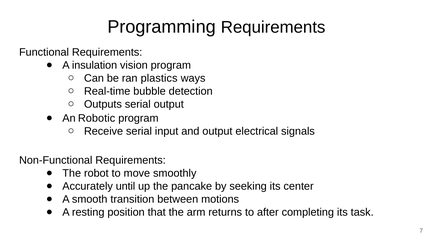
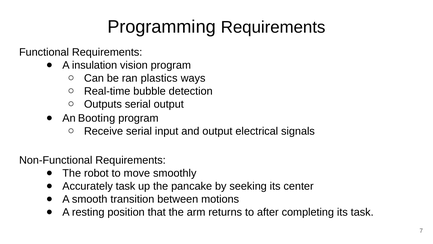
Robotic: Robotic -> Booting (97, 118)
Accurately until: until -> task (126, 186)
